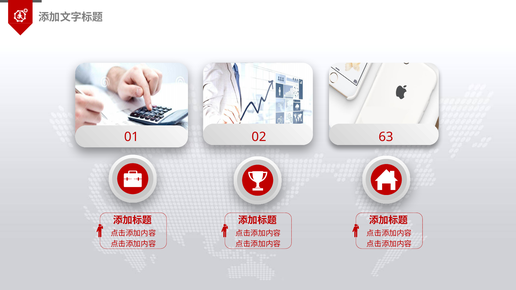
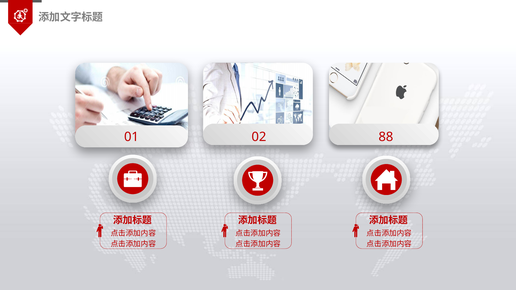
63: 63 -> 88 (386, 137)
